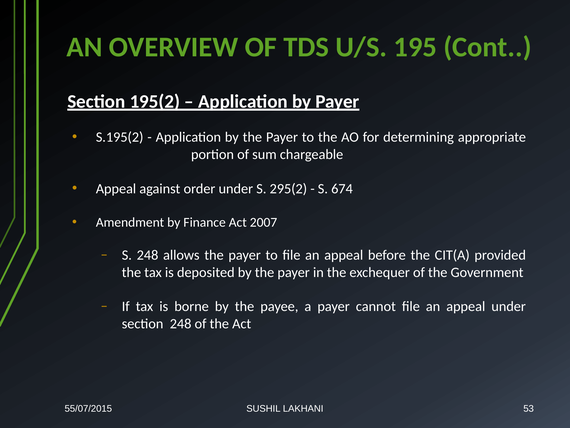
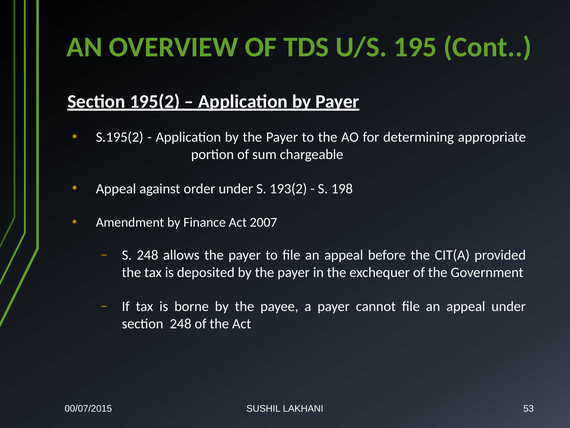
295(2: 295(2 -> 193(2 (288, 188)
674: 674 -> 198 (342, 188)
55/07/2015: 55/07/2015 -> 00/07/2015 (88, 408)
